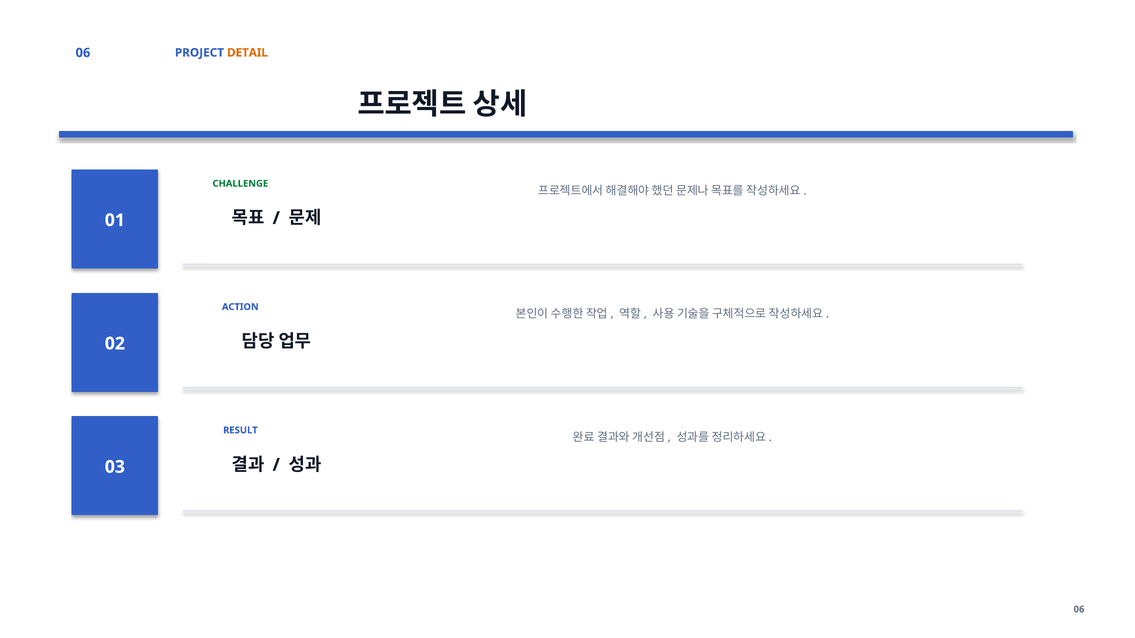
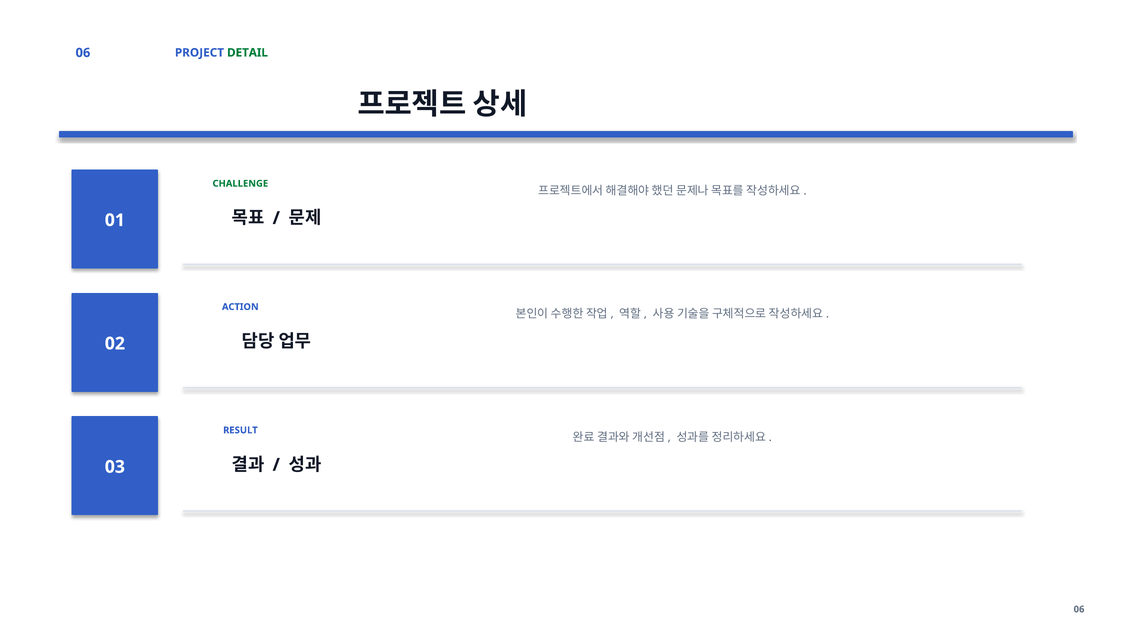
DETAIL colour: orange -> green (247, 53)
